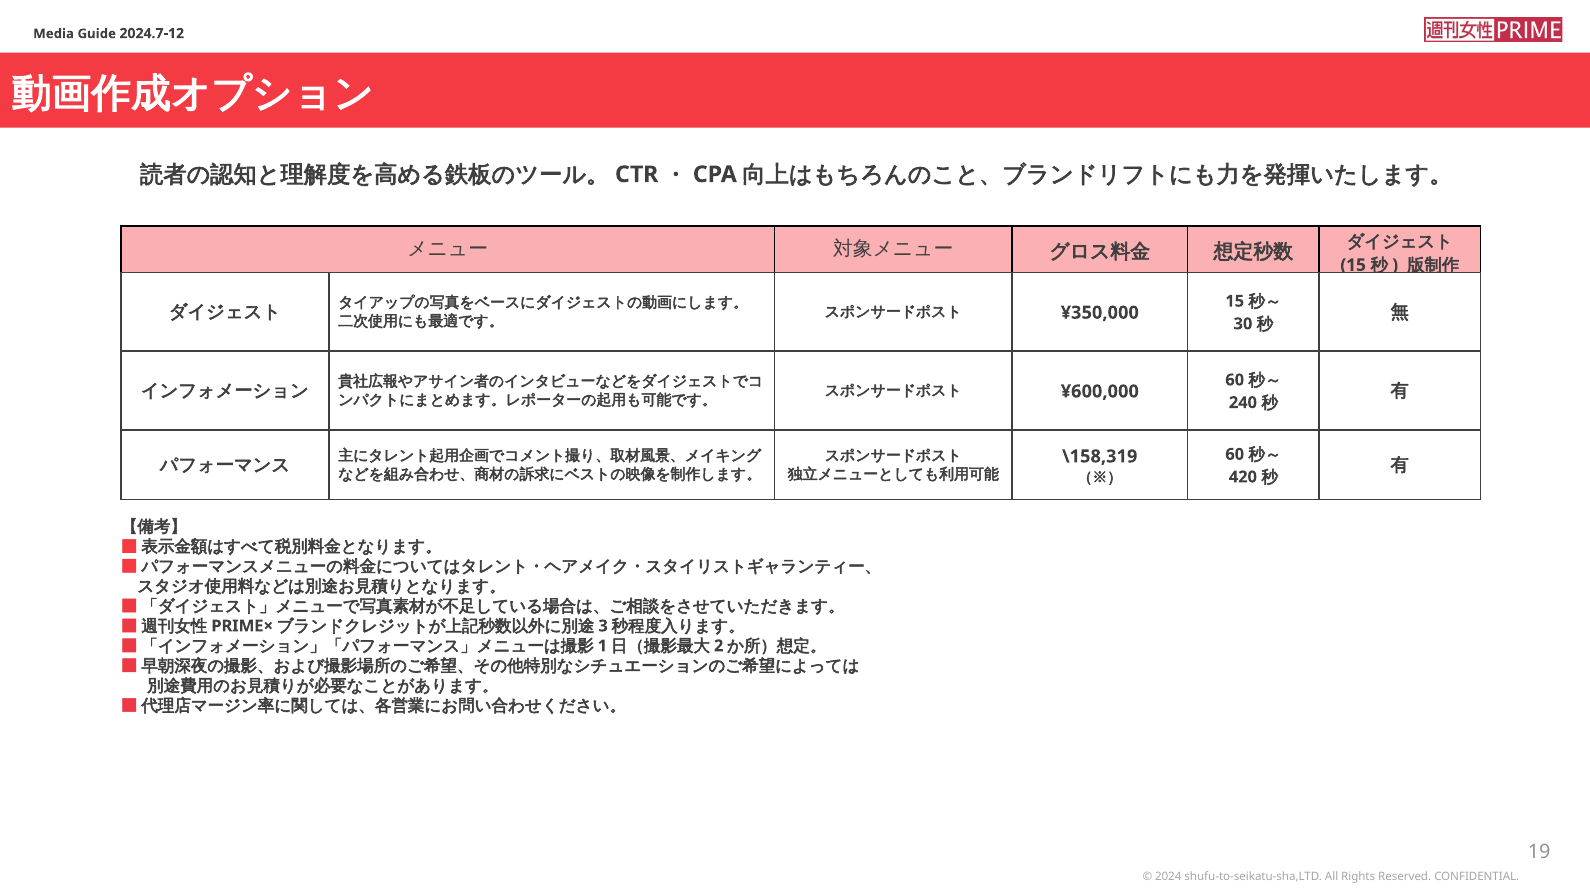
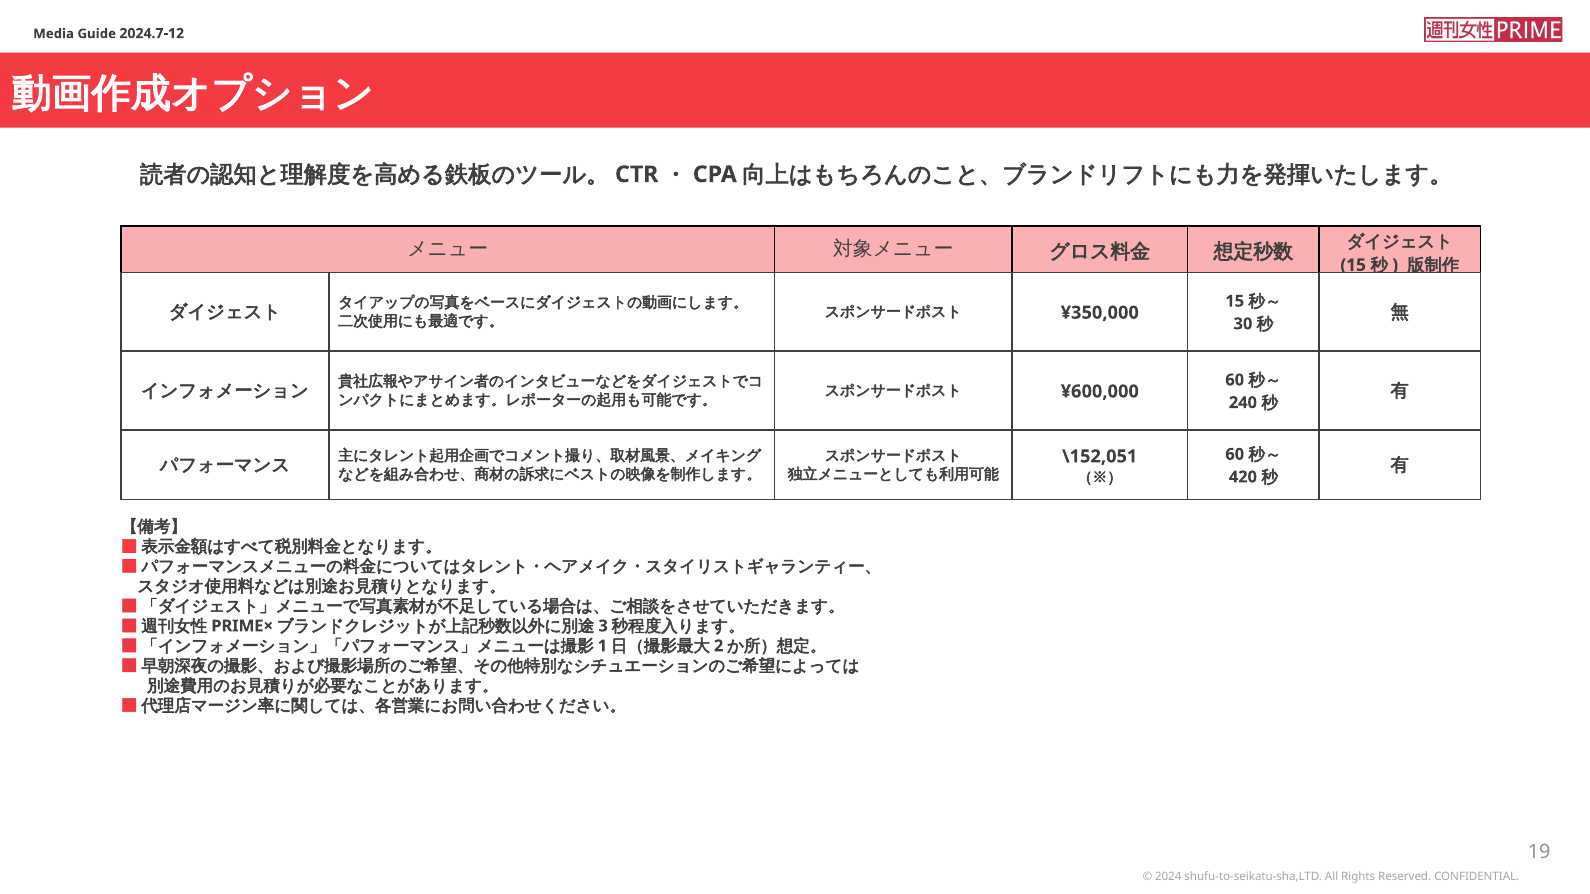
\158,319: \158,319 -> \152,051 (1100, 457)
